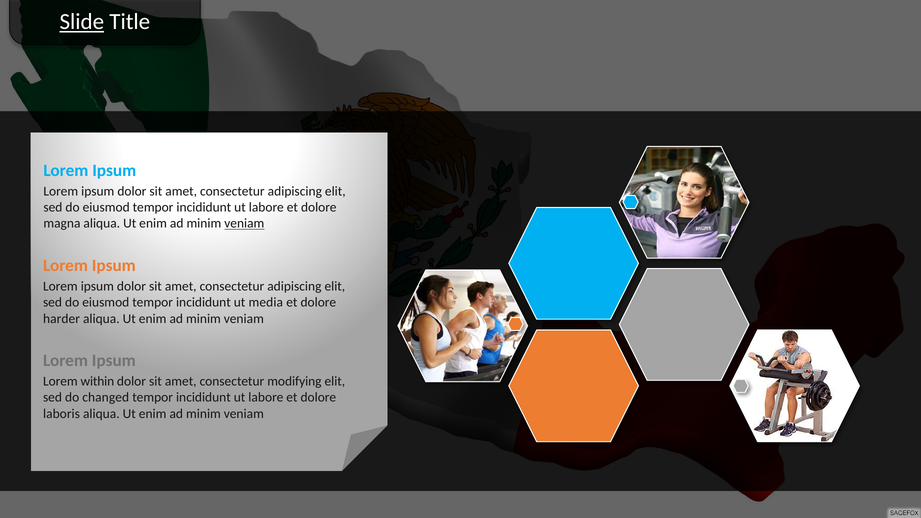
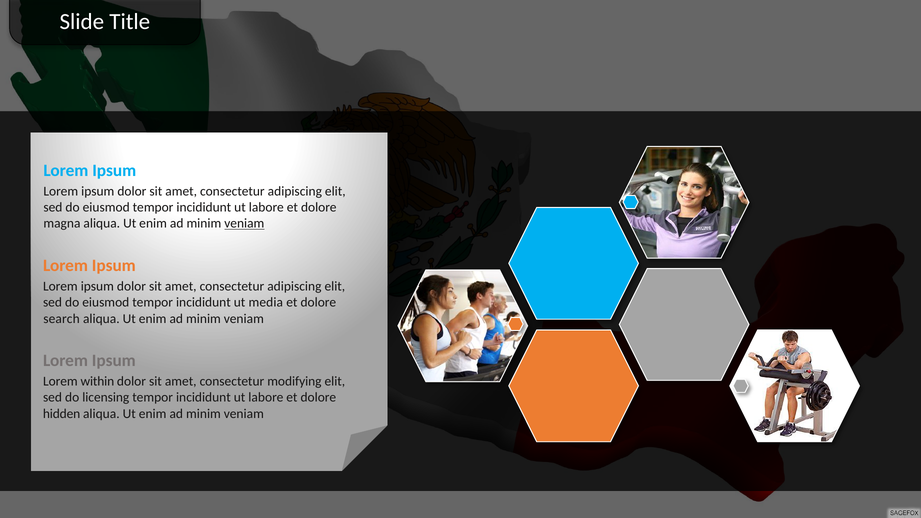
Slide underline: present -> none (82, 22)
harder: harder -> search (61, 319)
changed: changed -> licensing (106, 398)
laboris: laboris -> hidden (62, 414)
